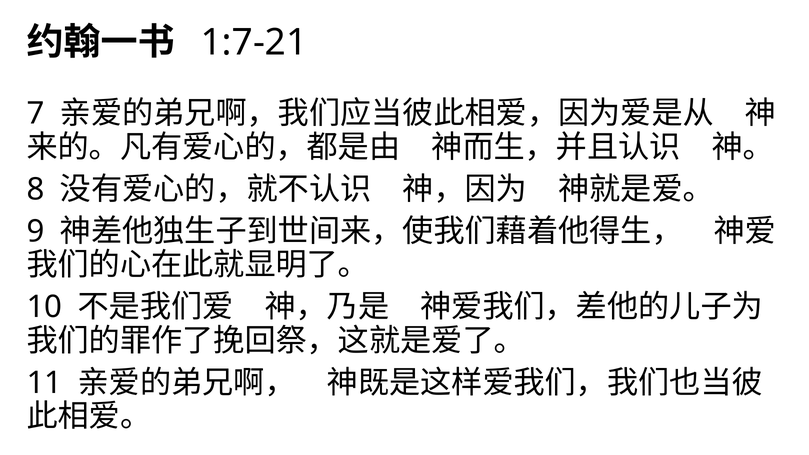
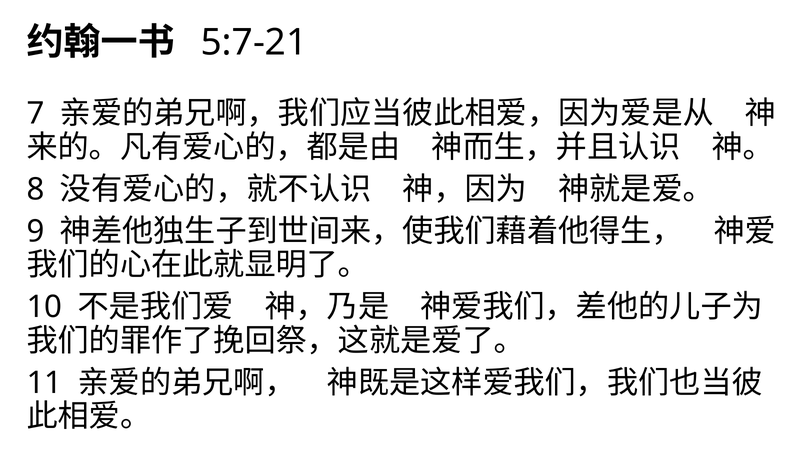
1:7-21: 1:7-21 -> 5:7-21 (254, 43)
